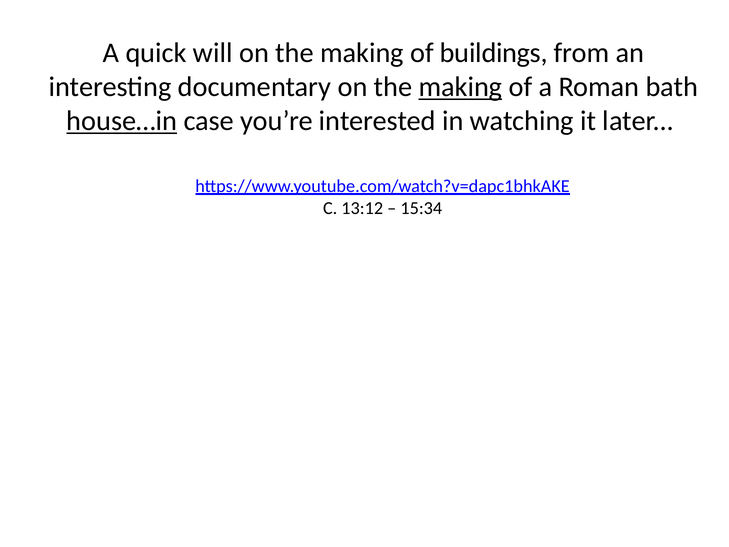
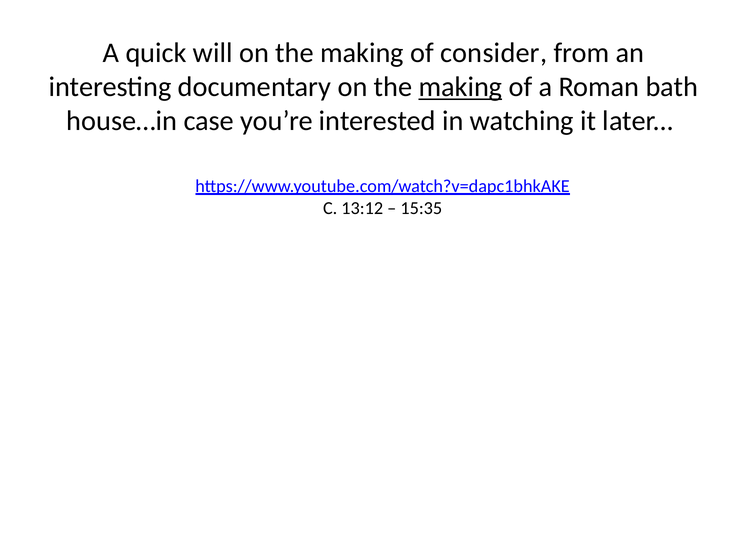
buildings: buildings -> consider (494, 53)
house…in underline: present -> none (122, 121)
15:34: 15:34 -> 15:35 (421, 208)
